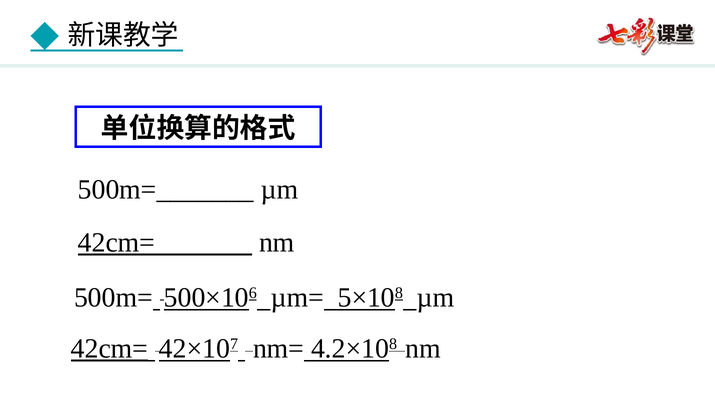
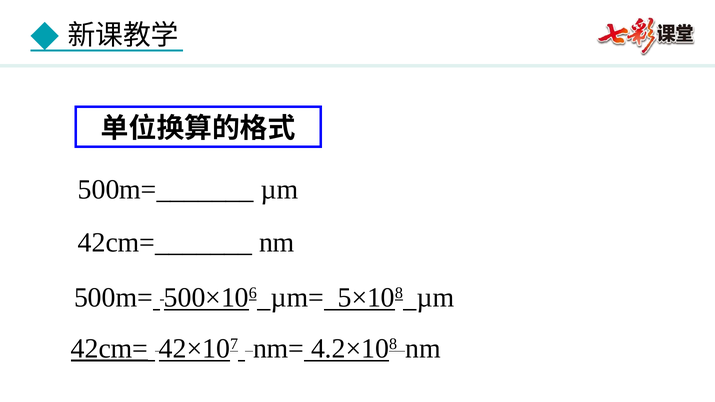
42cm=_______ underline: present -> none (165, 243)
